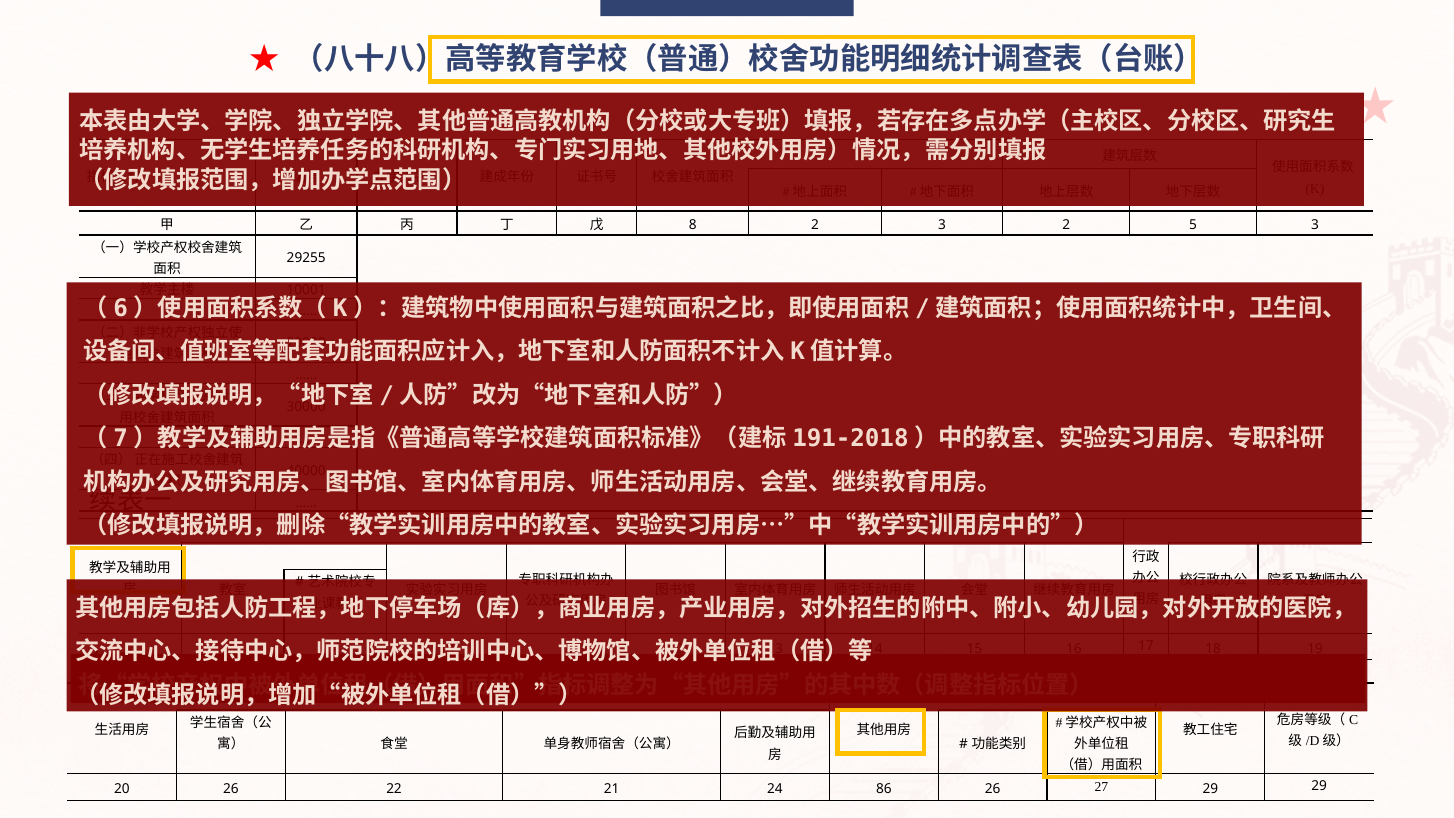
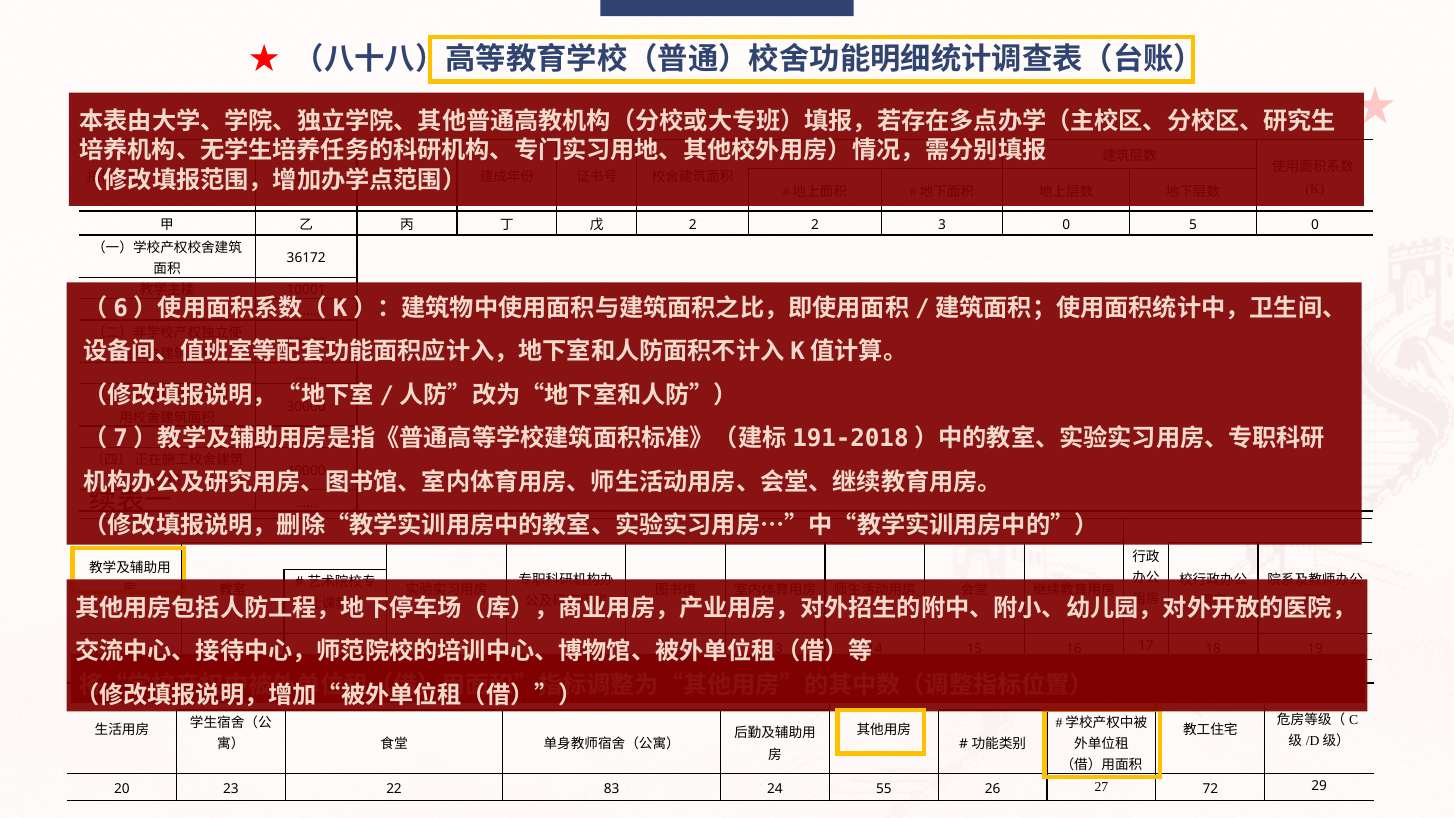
8: 8 -> 2 (693, 225)
3 2: 2 -> 0 (1066, 225)
5 3: 3 -> 0 (1315, 225)
29255: 29255 -> 36172 (306, 258)
20 26: 26 -> 23 (231, 789)
21: 21 -> 83 (612, 789)
86: 86 -> 55 (884, 789)
27 29: 29 -> 72 (1210, 789)
